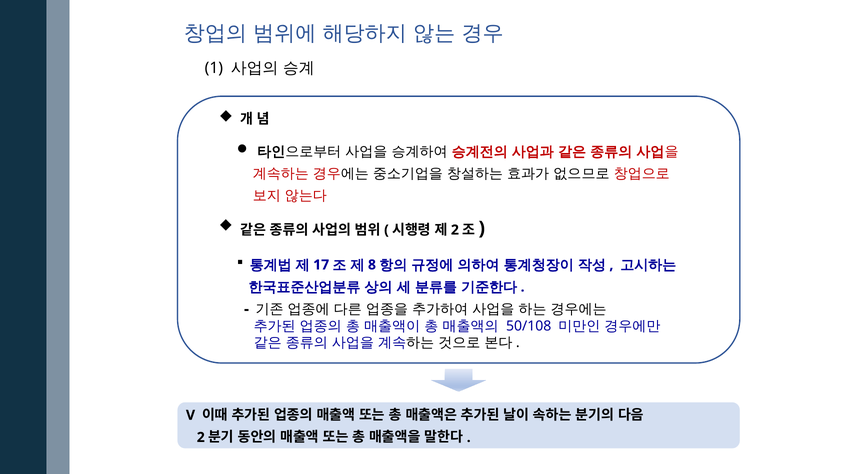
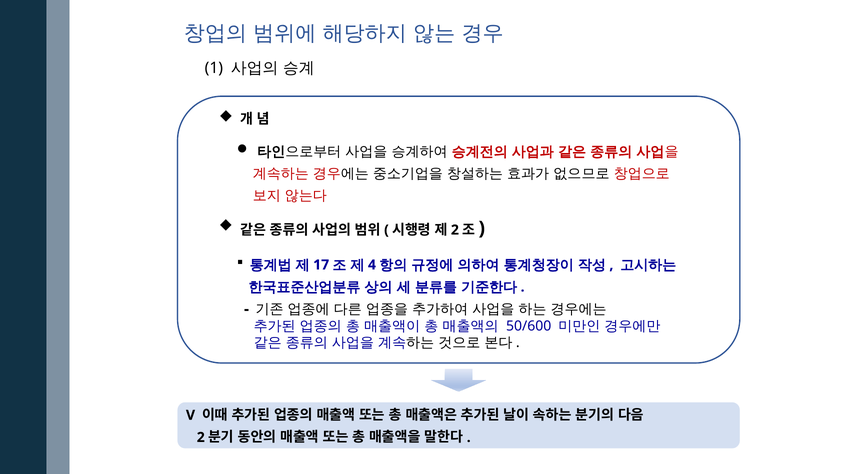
8: 8 -> 4 (372, 265)
50/108: 50/108 -> 50/600 (529, 326)
